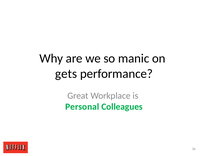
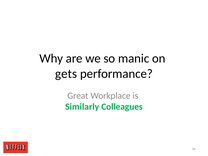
Personal: Personal -> Similarly (82, 107)
